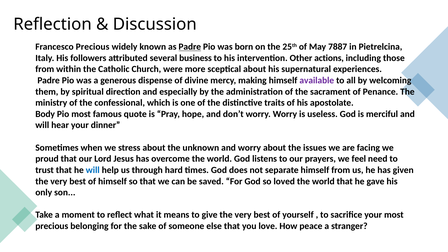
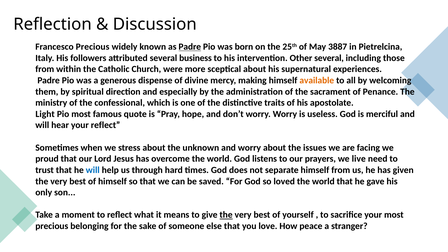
7887: 7887 -> 3887 (338, 47)
Other actions: actions -> several (329, 58)
available colour: purple -> orange (317, 80)
Body: Body -> Light (45, 114)
your dinner: dinner -> reflect (106, 125)
feel: feel -> live (359, 159)
the underline: none -> present (226, 215)
